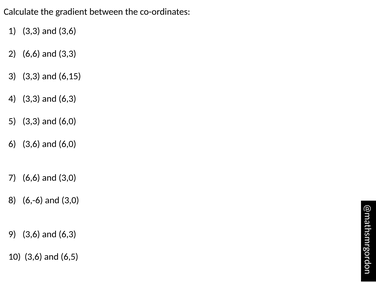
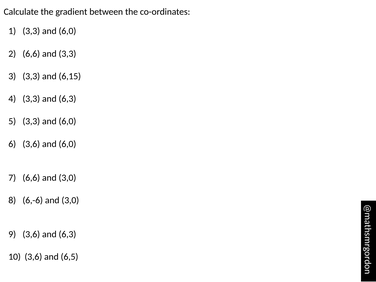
3,6: 3,6 -> 6,0 (67, 31)
